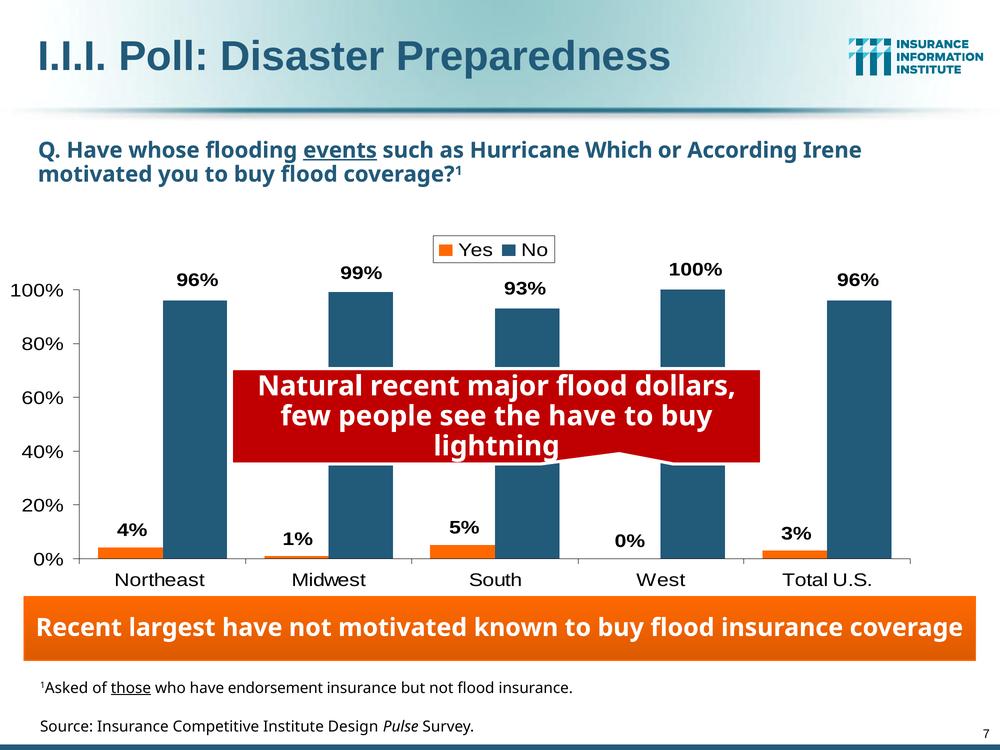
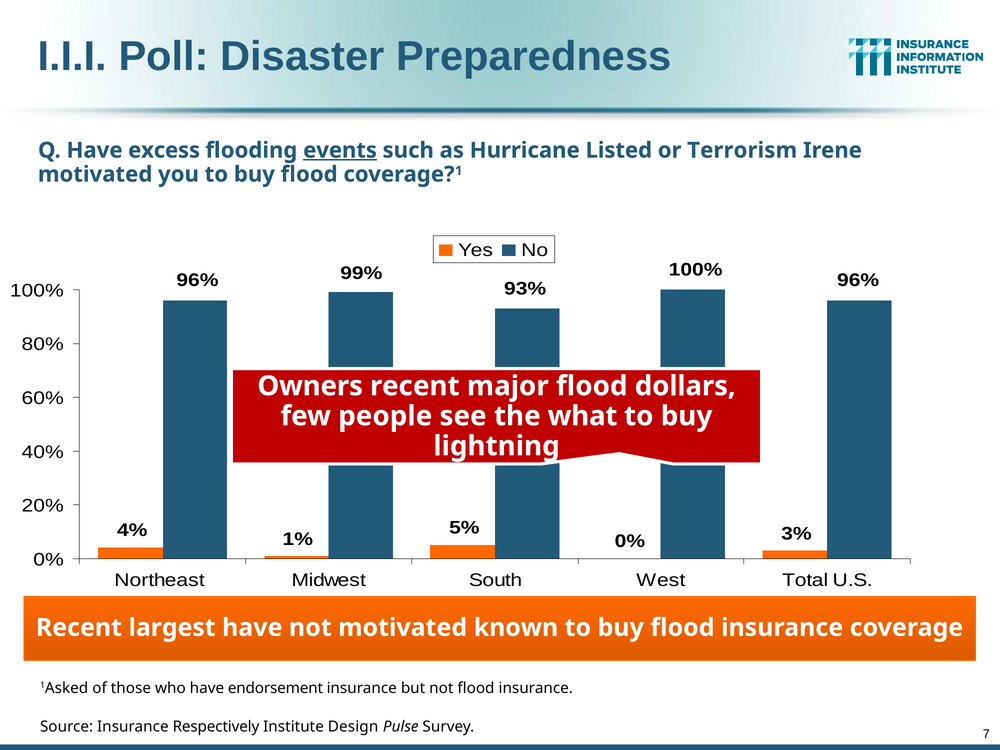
whose: whose -> excess (164, 150)
Which: Which -> Listed (619, 150)
According: According -> Terrorism (742, 150)
Natural: Natural -> Owners (310, 386)
the have: have -> what (583, 416)
those underline: present -> none (131, 688)
Competitive: Competitive -> Respectively (216, 727)
